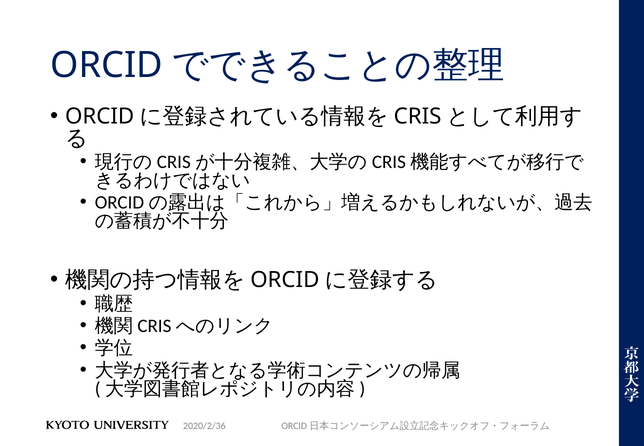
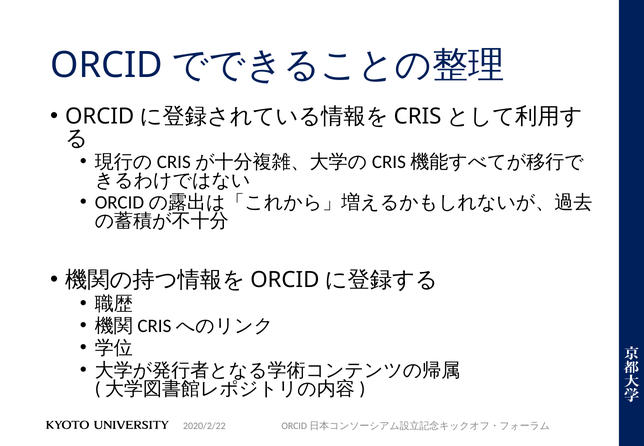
2020/2/36: 2020/2/36 -> 2020/2/22 (204, 426)
